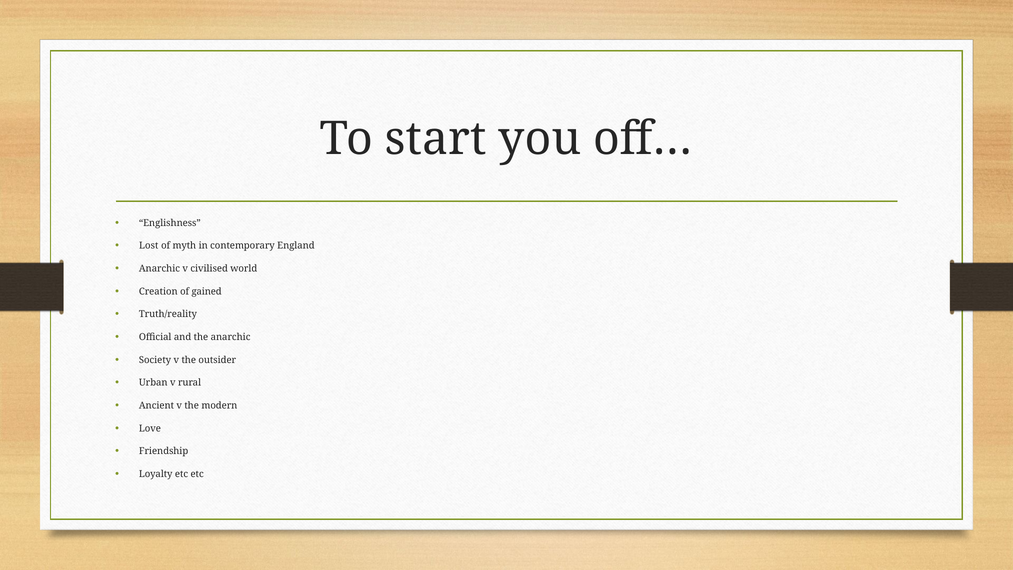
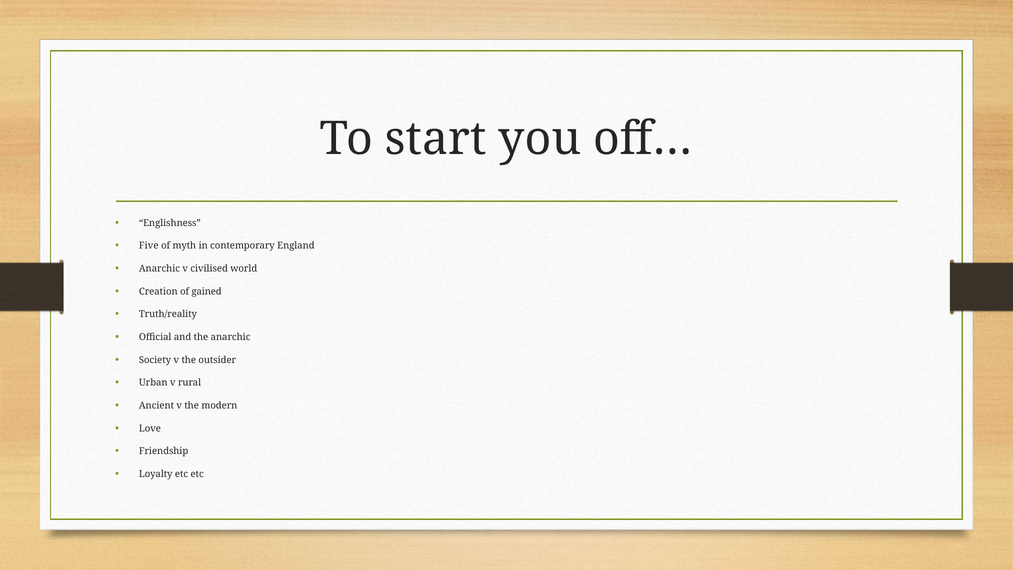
Lost: Lost -> Five (149, 246)
